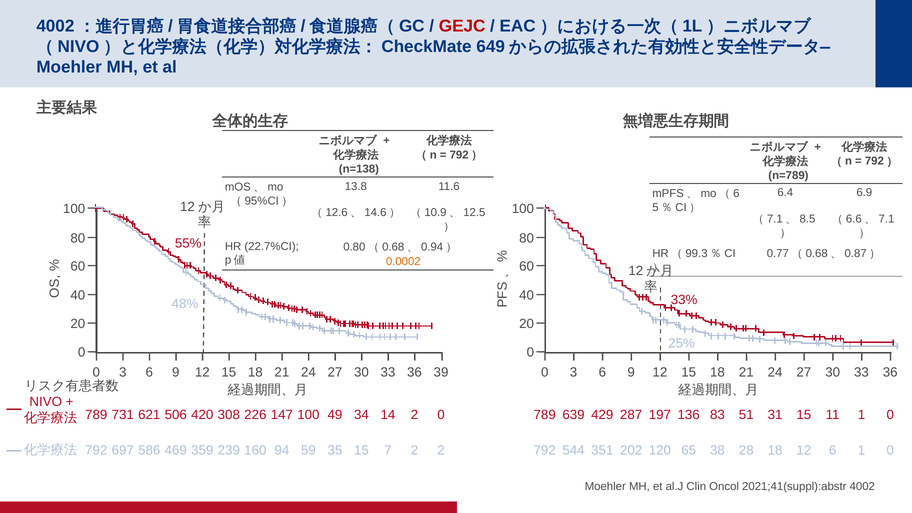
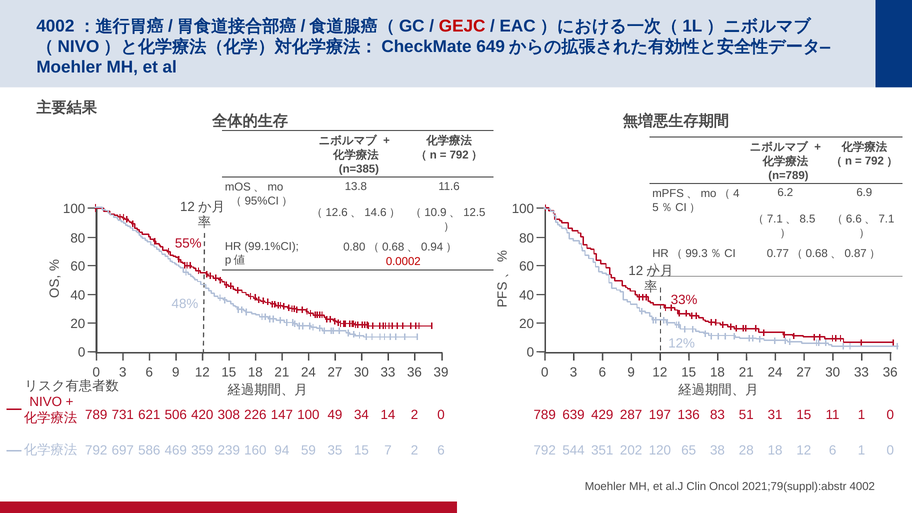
n=138: n=138 -> n=385 (359, 169)
6.4: 6.4 -> 6.2 (785, 193)
6: 6 -> 4 (736, 193)
22.7%CI: 22.7%CI -> 99.1%CI (272, 246)
0.0002 colour: orange -> red (403, 261)
25%: 25% -> 12% (682, 343)
2: 2 -> 6 (441, 450)
2021;41(suppl):abstr: 2021;41(suppl):abstr -> 2021;79(suppl):abstr (794, 486)
